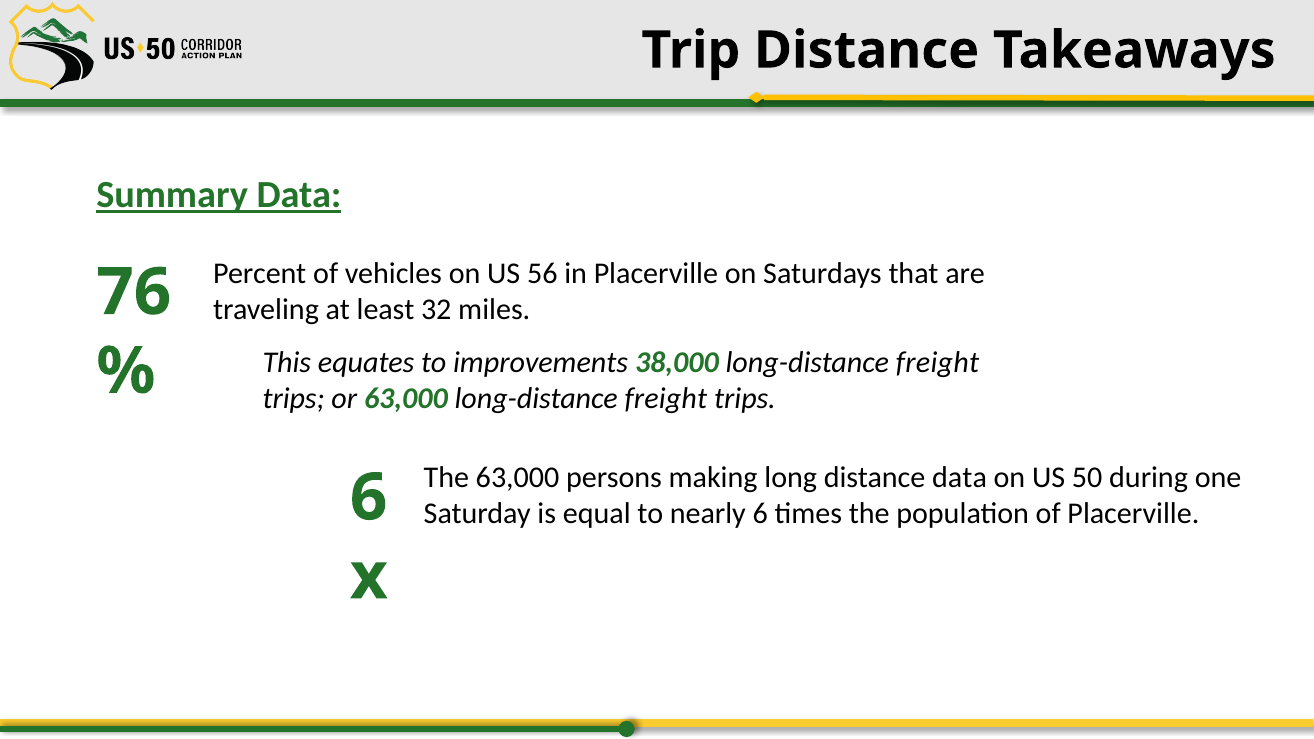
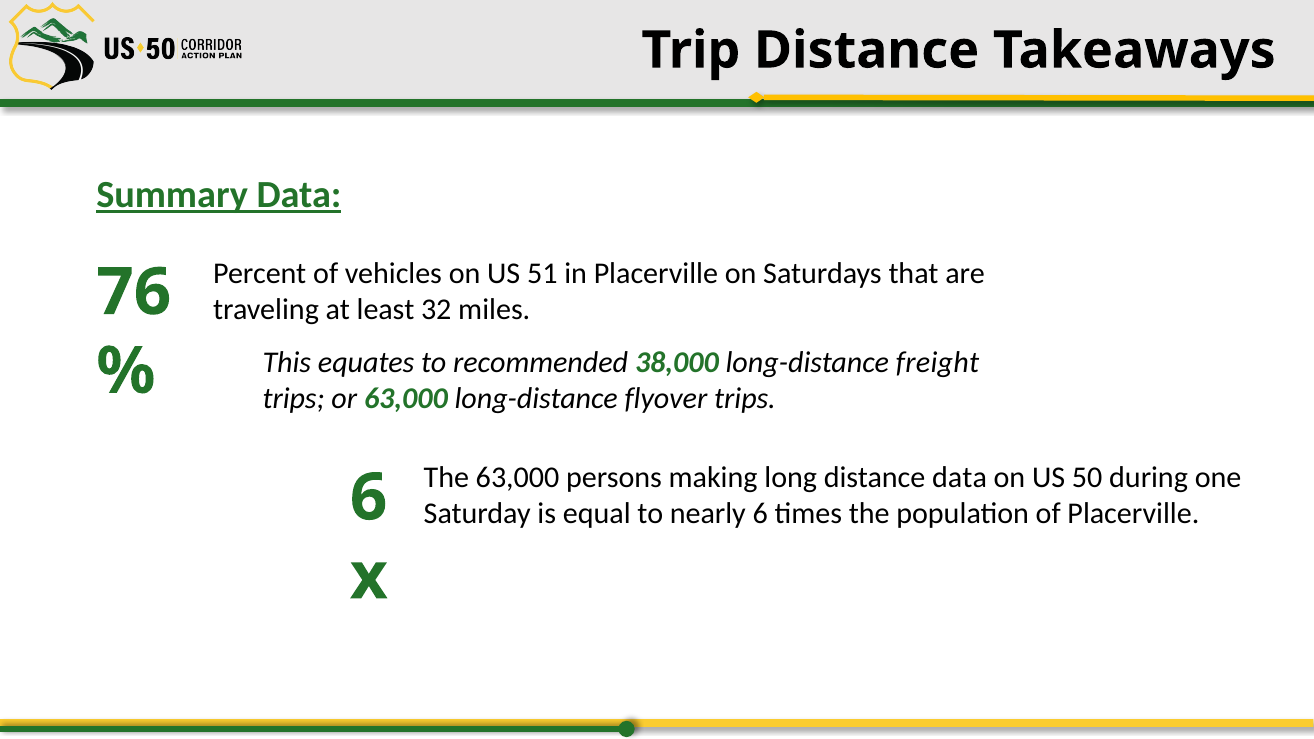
56: 56 -> 51 (542, 274)
improvements: improvements -> recommended (541, 362)
63,000 long-distance freight: freight -> flyover (666, 398)
